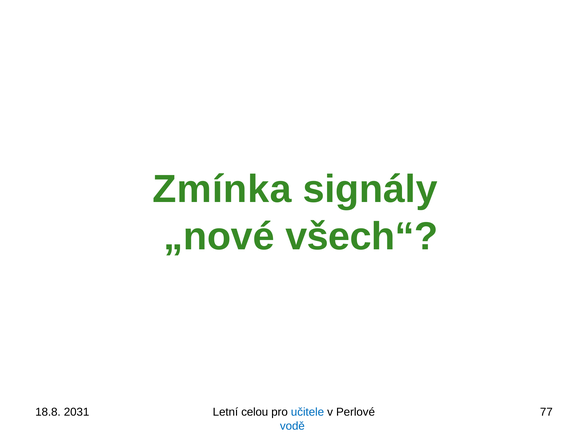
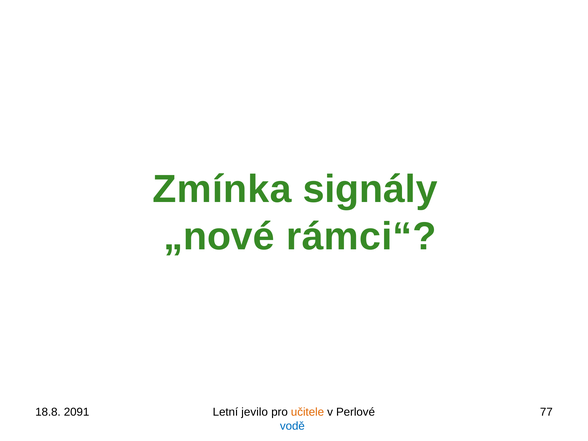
všech“: všech“ -> rámci“ (361, 236)
2031: 2031 -> 2091 (77, 412)
celou: celou -> jevilo (255, 412)
učitele colour: blue -> orange (307, 412)
